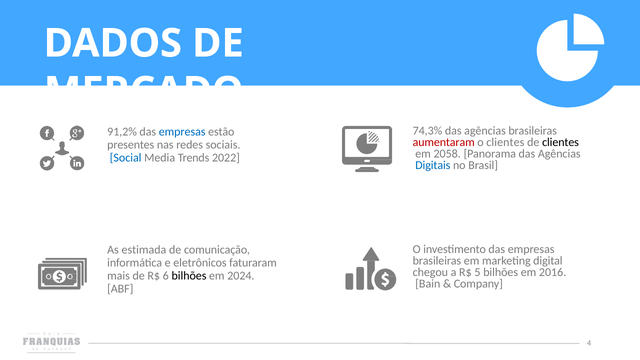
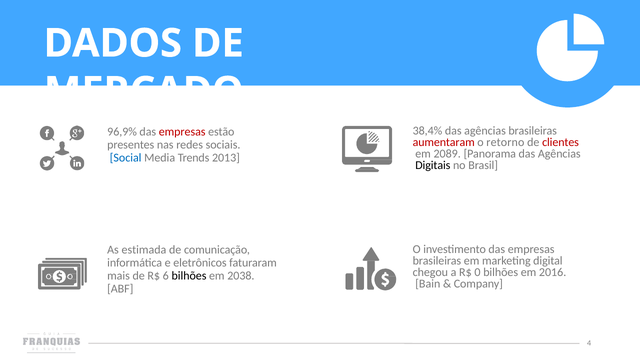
74,3%: 74,3% -> 38,4% (427, 131)
91,2%: 91,2% -> 96,9% (122, 132)
empresas colour: blue -> red (182, 132)
o clientes: clientes -> retorno (505, 142)
clientes colour: black -> red (561, 142)
2058: 2058 -> 2089 (447, 154)
2022: 2022 -> 2013 (226, 158)
Digitais colour: blue -> black (433, 166)
5: 5 -> 0 (477, 272)
2024: 2024 -> 2038 (241, 276)
